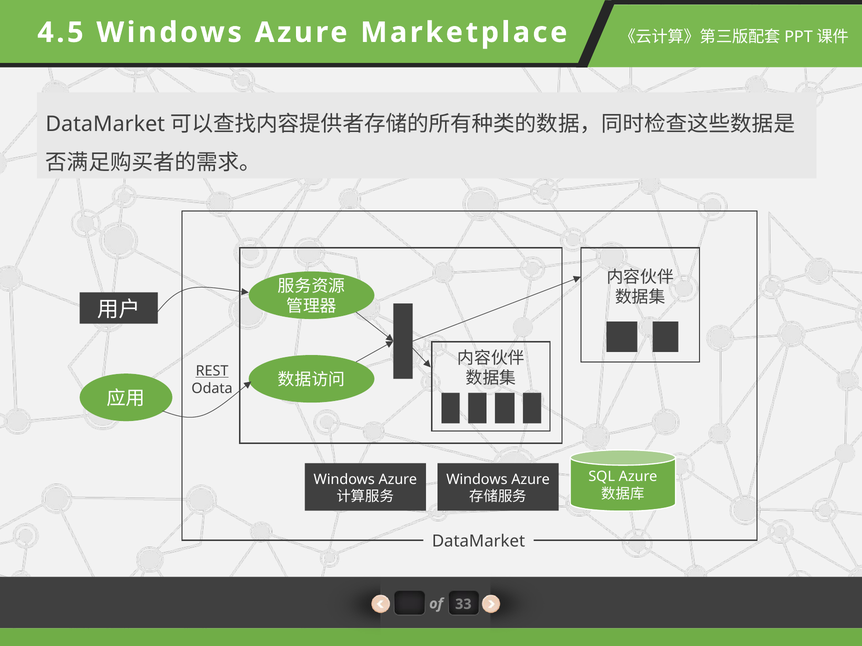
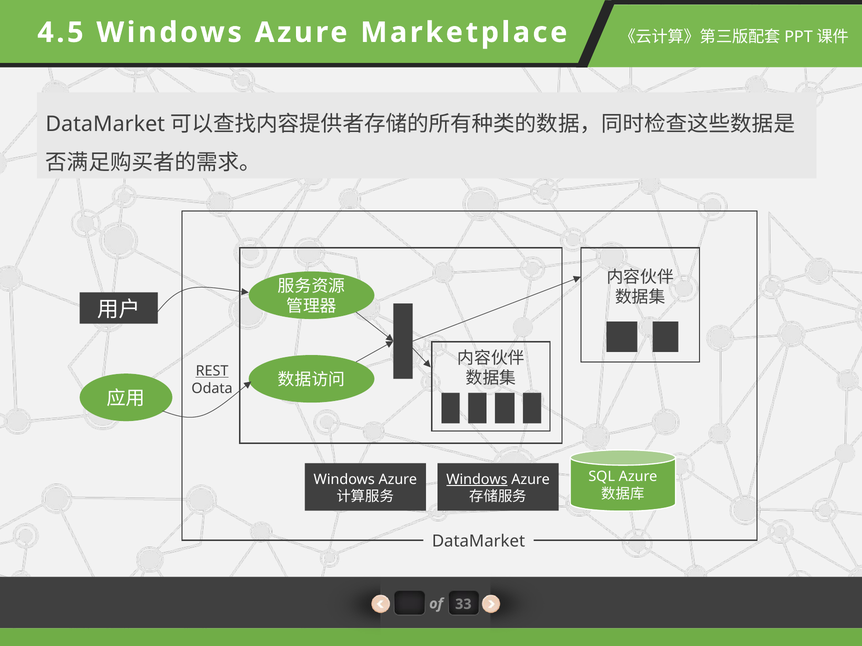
Windows underline: none -> present (477, 480)
